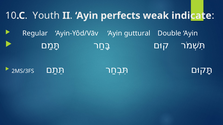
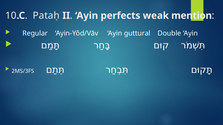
Youth: Youth -> Pataḥ (46, 16)
indicate: indicate -> mention (192, 16)
